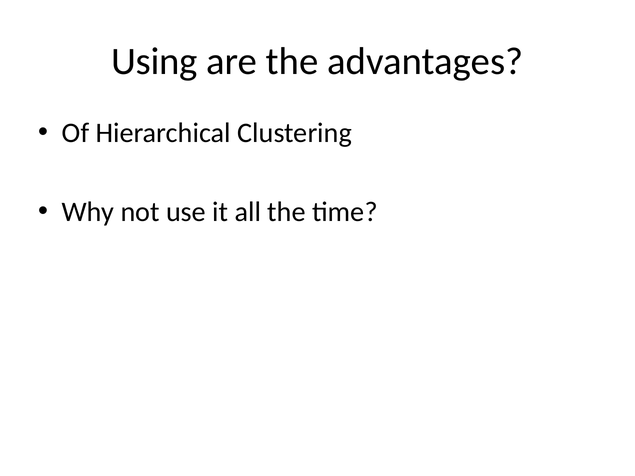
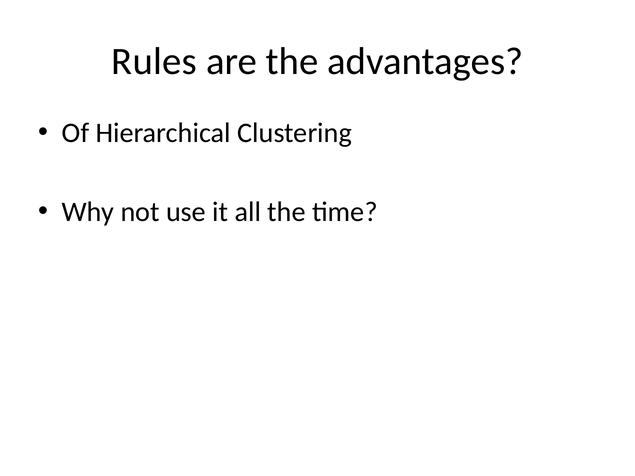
Using: Using -> Rules (154, 61)
